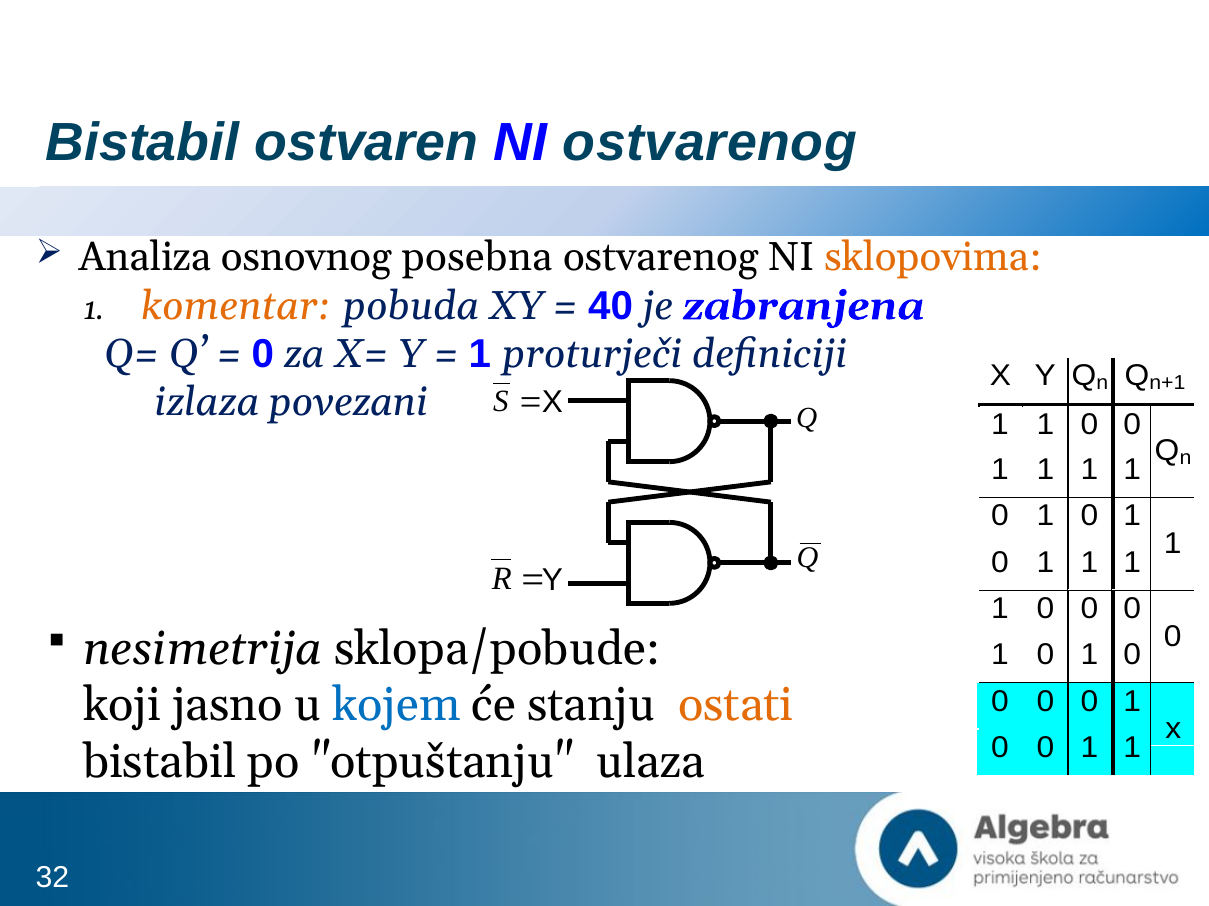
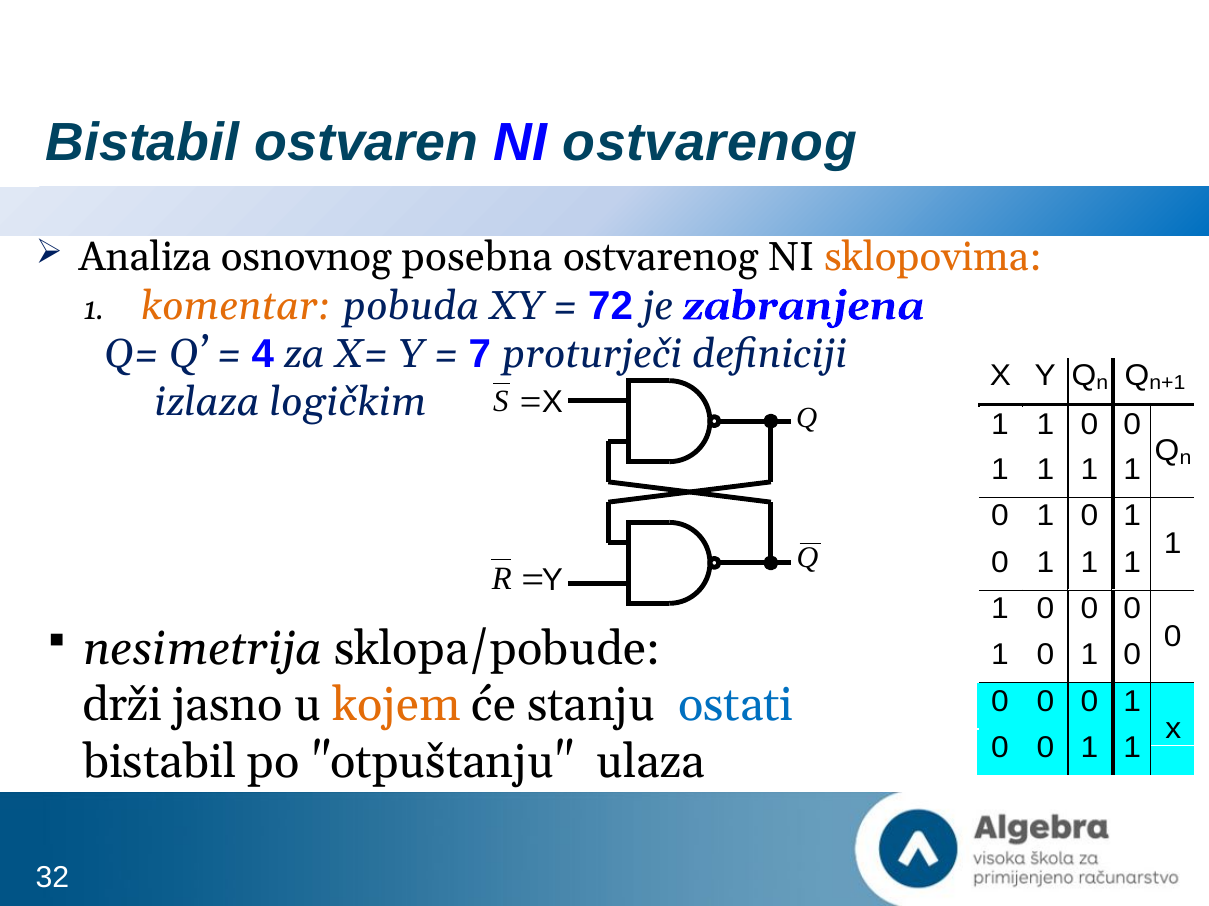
40: 40 -> 72 (611, 306)
0: 0 -> 4 (263, 355)
1: 1 -> 7 (480, 355)
povezani: povezani -> logičkim (348, 403)
koji: koji -> drži (122, 706)
kojem colour: blue -> orange (396, 706)
ostati colour: orange -> blue (736, 706)
